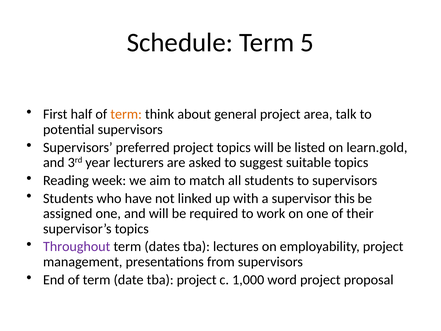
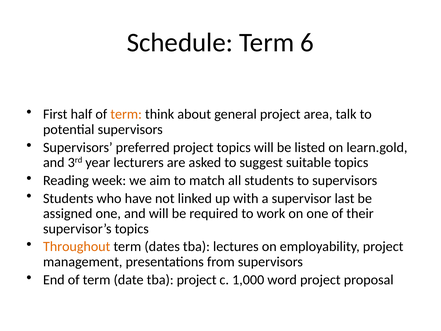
5: 5 -> 6 (307, 43)
this: this -> last (345, 198)
Throughout colour: purple -> orange (77, 246)
